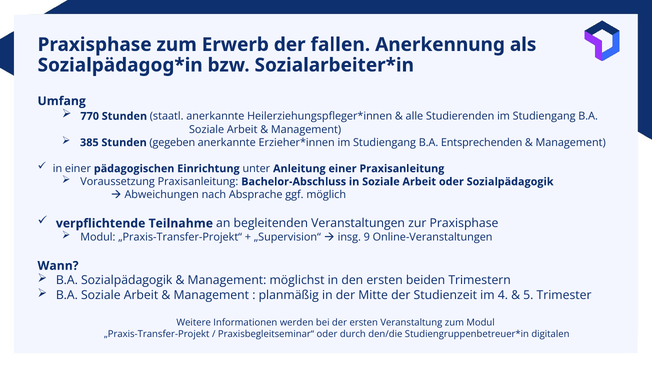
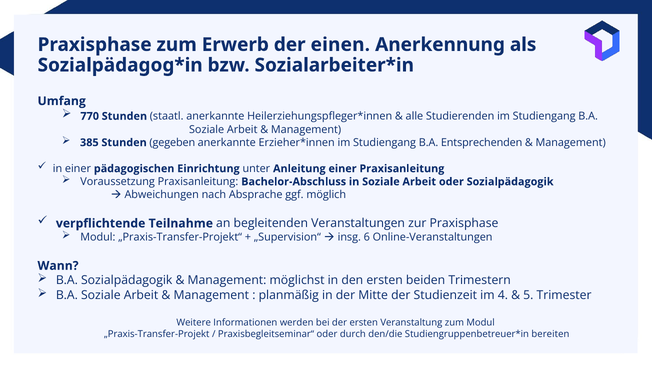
fallen: fallen -> einen (340, 45)
9: 9 -> 6 (367, 237)
digitalen: digitalen -> bereiten (550, 334)
